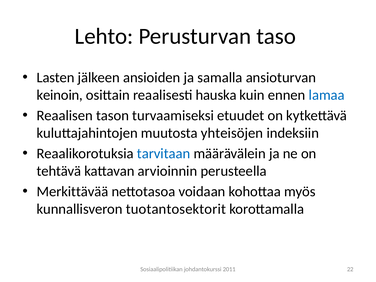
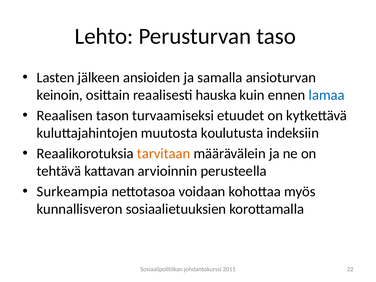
yhteisöjen: yhteisöjen -> koulutusta (232, 133)
tarvitaan colour: blue -> orange (164, 154)
Merkittävää: Merkittävää -> Surkeampia (72, 192)
tuotantosektorit: tuotantosektorit -> sosiaalietuuksien (176, 209)
